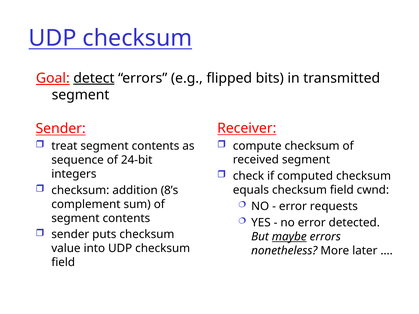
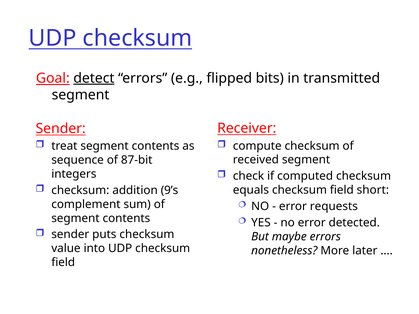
24-bit: 24-bit -> 87-bit (137, 160)
8’s: 8’s -> 9’s (170, 190)
cwnd: cwnd -> short (373, 190)
maybe underline: present -> none (289, 237)
